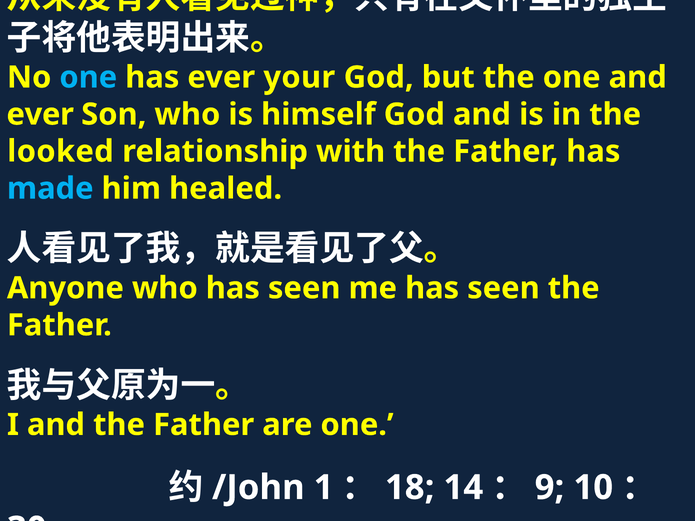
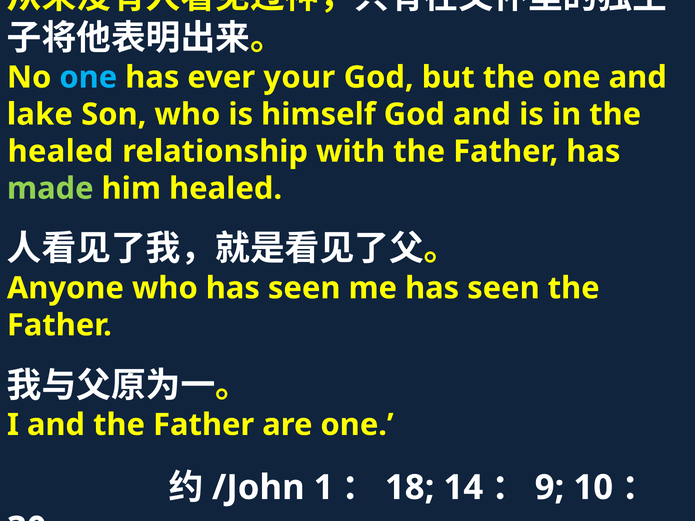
ever: ever -> lake (40, 114)
looked: looked -> healed (60, 152)
made colour: light blue -> light green (50, 189)
